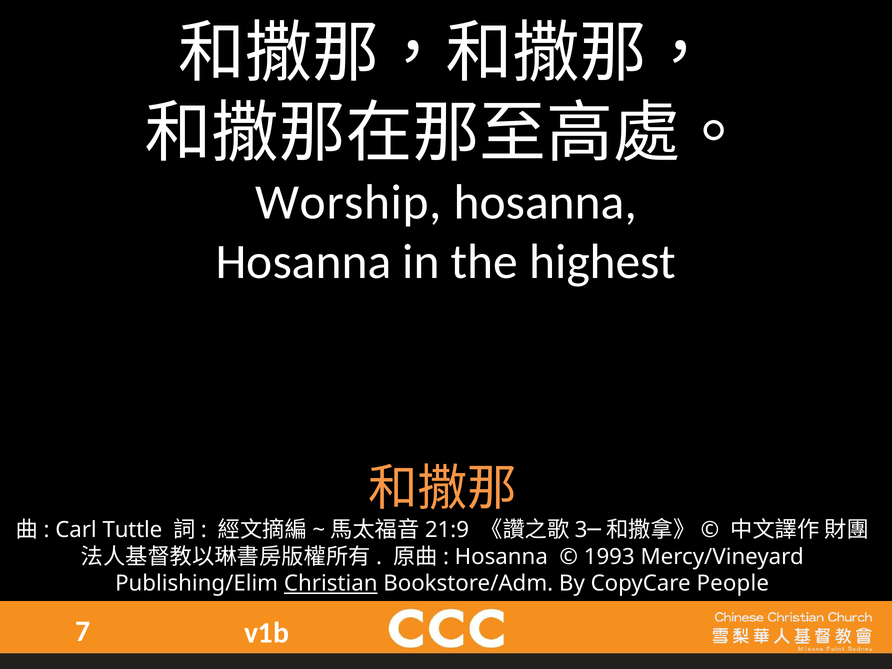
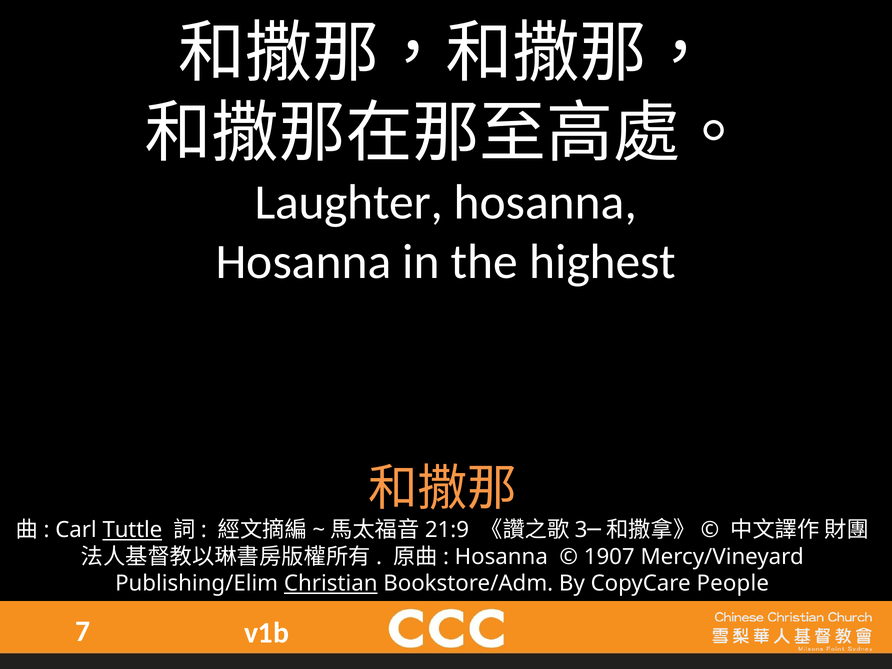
Worship: Worship -> Laughter (349, 203)
Tuttle underline: none -> present (132, 530)
1993: 1993 -> 1907 (609, 557)
